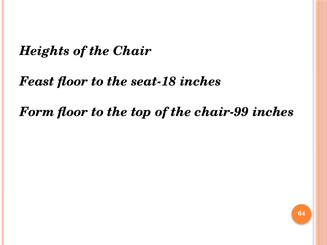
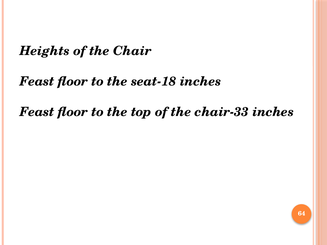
Form: Form -> Feast (37, 112)
chair-99: chair-99 -> chair-33 (222, 112)
